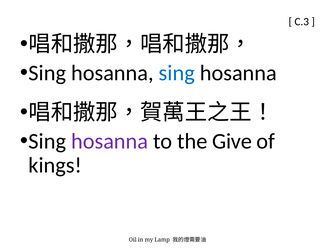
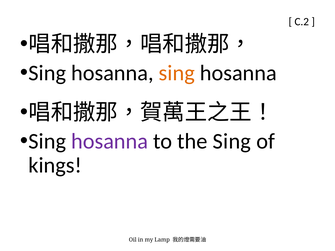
C.3: C.3 -> C.2 (302, 22)
sing colour: blue -> orange (177, 73)
the Give: Give -> Sing (232, 141)
